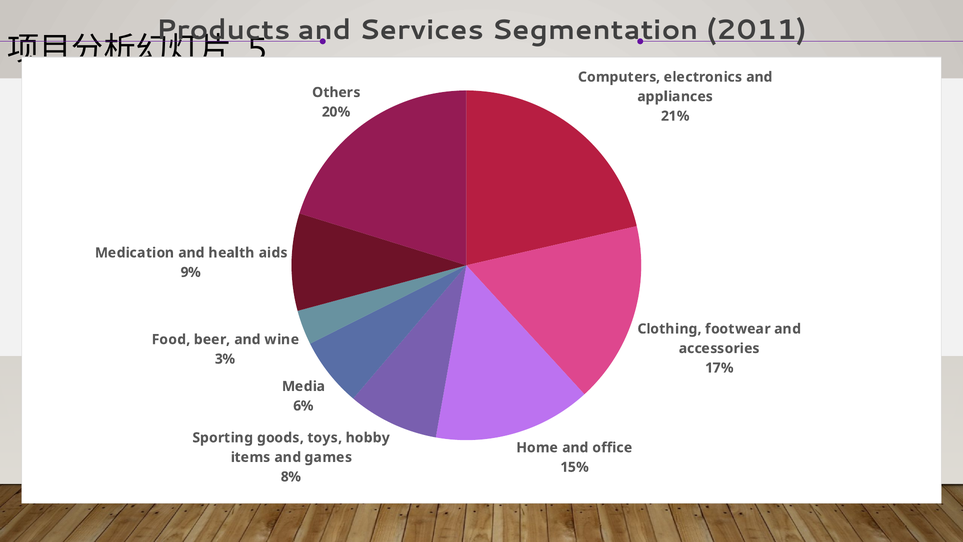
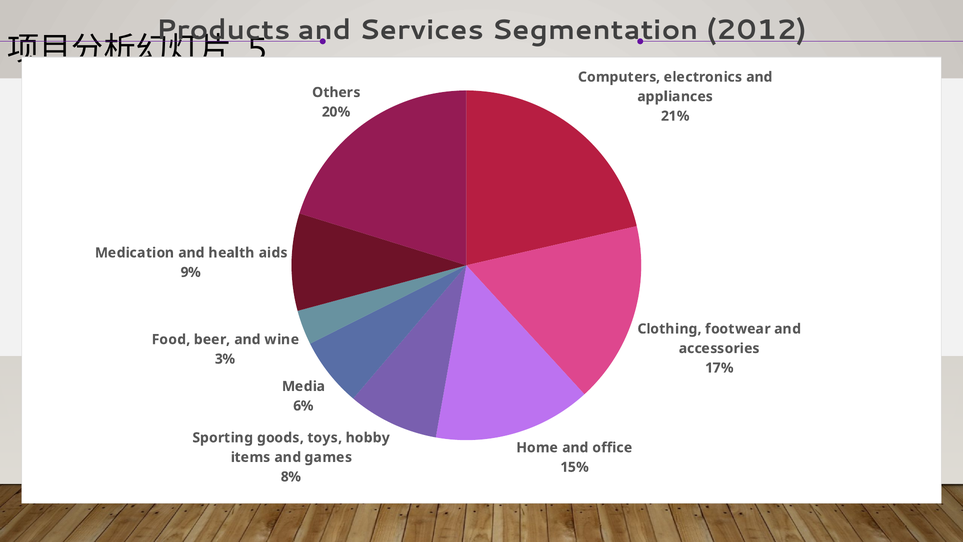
2011: 2011 -> 2012 (757, 30)
